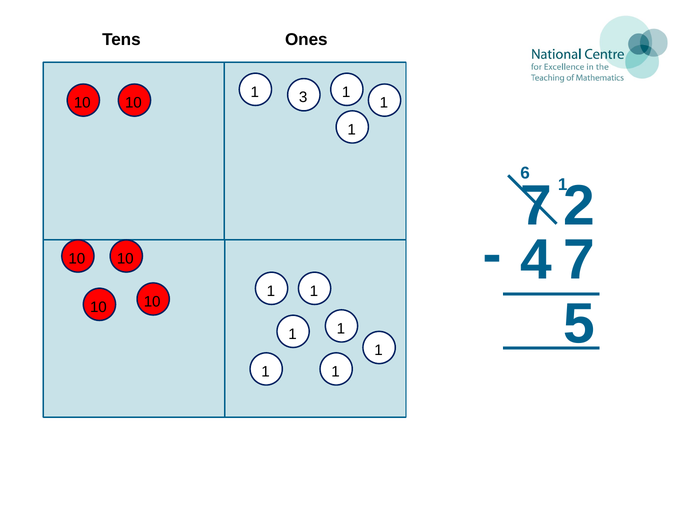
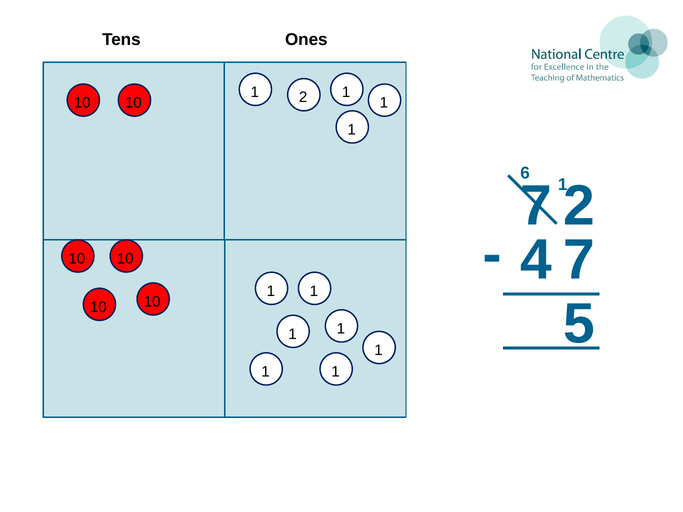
3: 3 -> 2 (303, 98)
